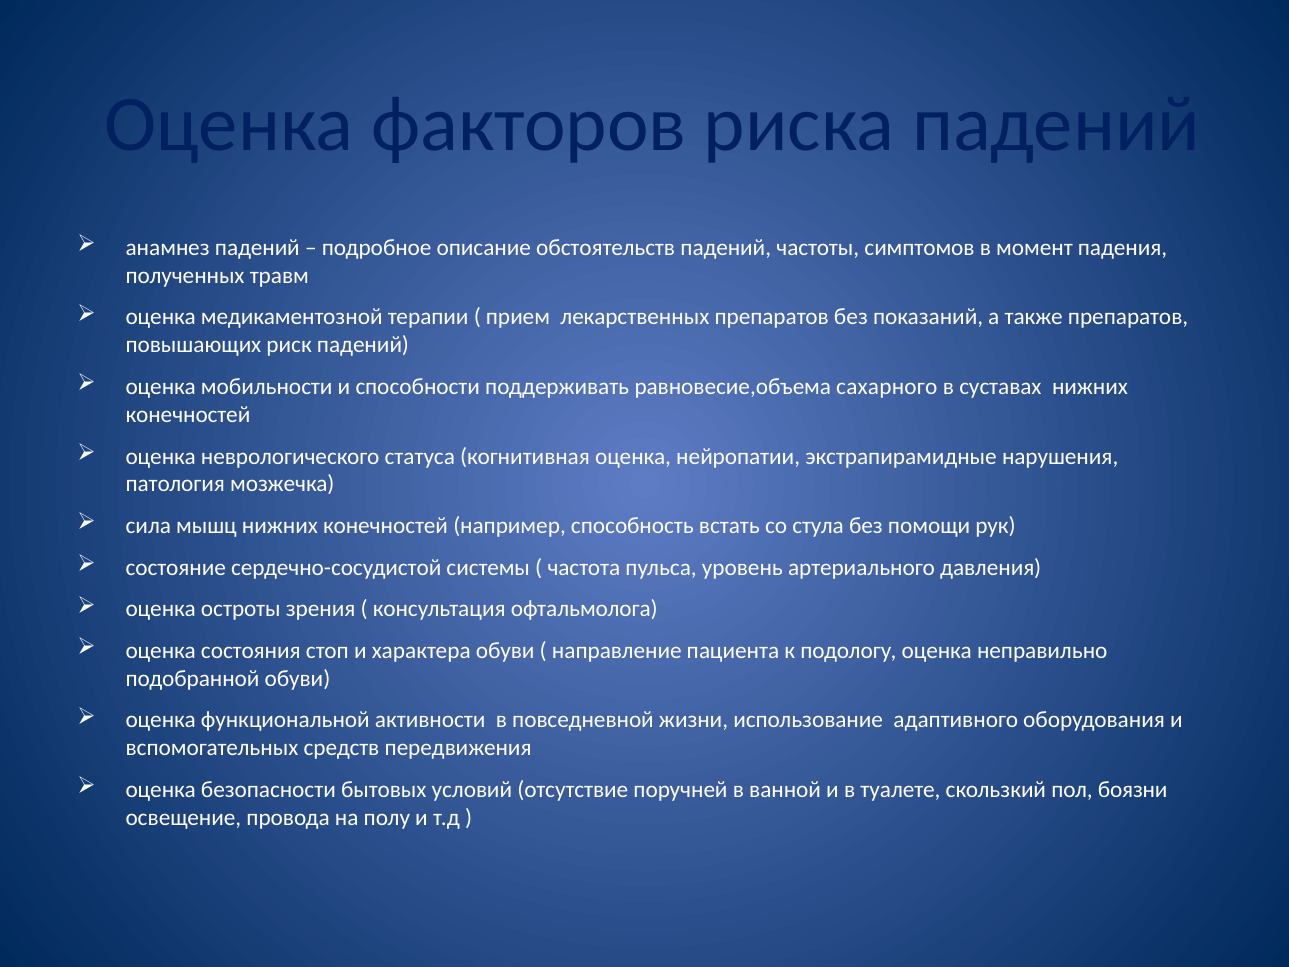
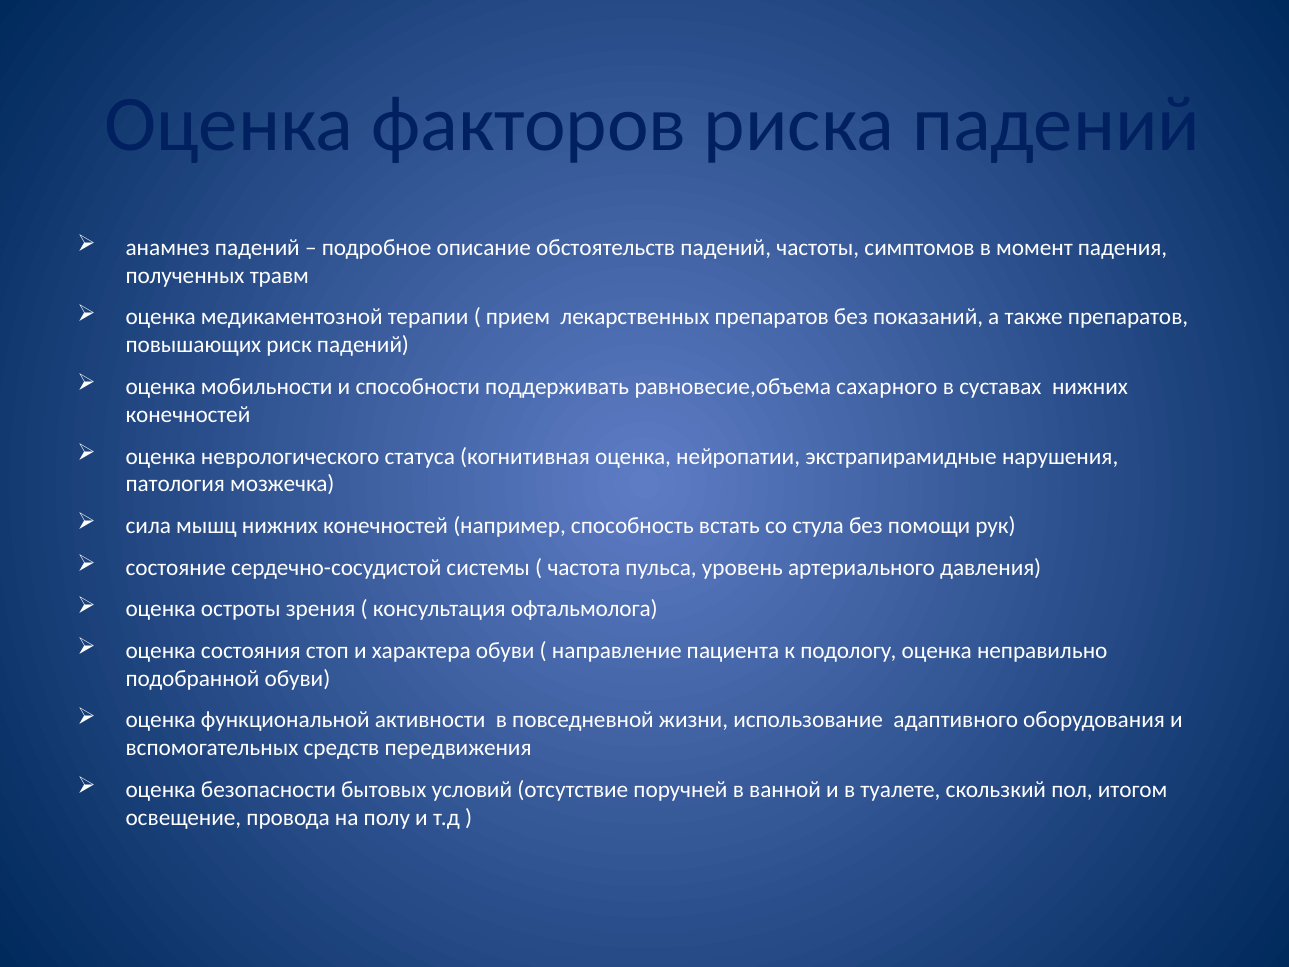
боязни: боязни -> итогом (1133, 789)
